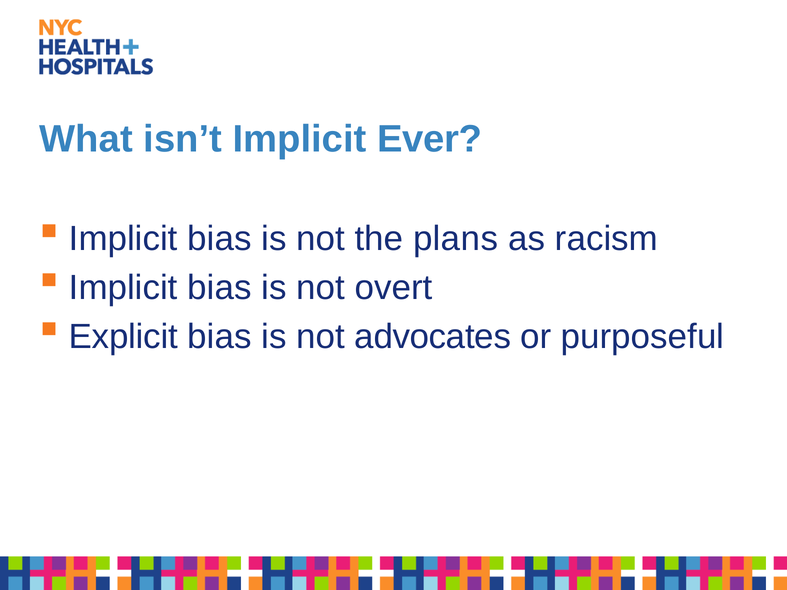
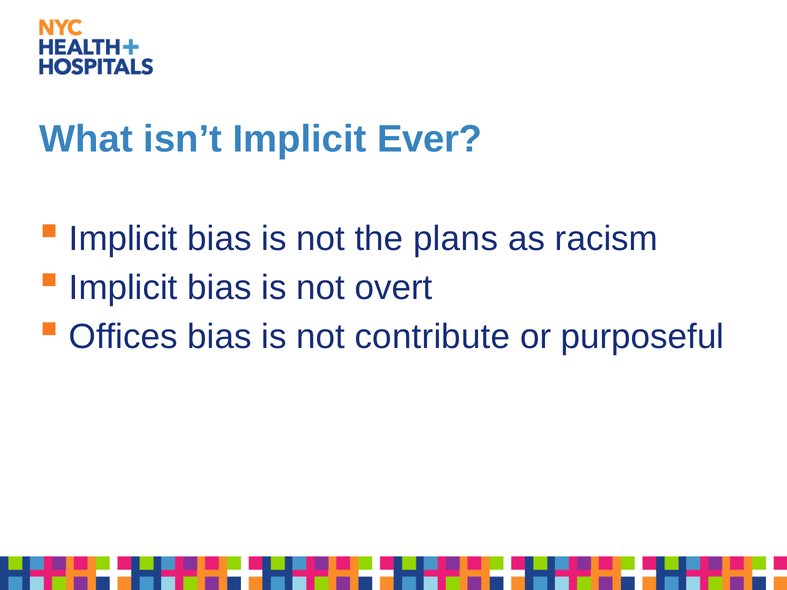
Explicit: Explicit -> Offices (123, 337)
advocates: advocates -> contribute (432, 337)
